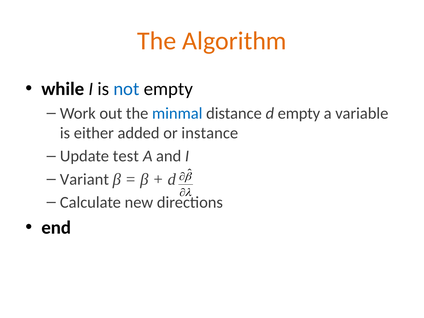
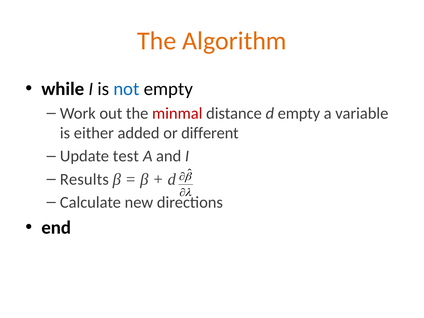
minmal colour: blue -> red (177, 113)
instance: instance -> different (210, 133)
Variant: Variant -> Results (84, 179)
